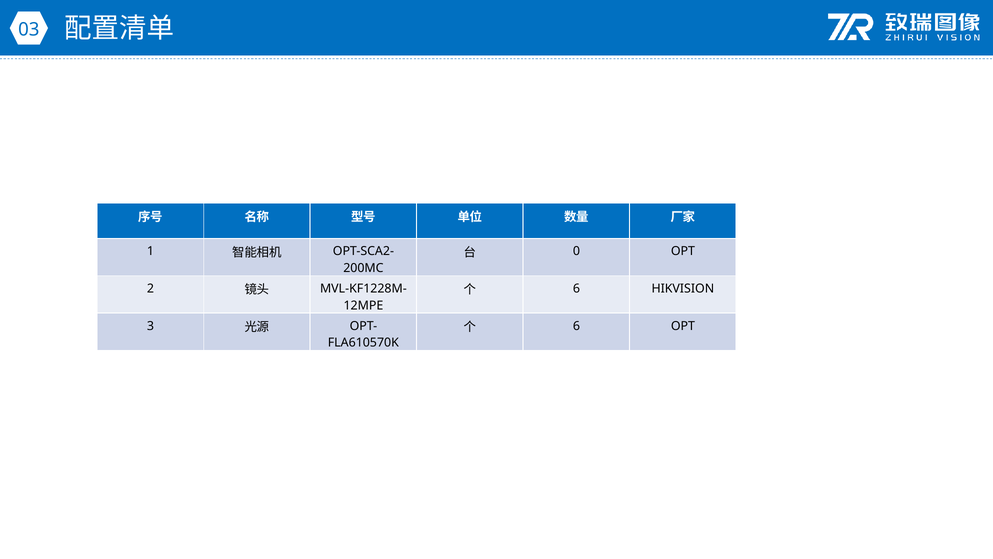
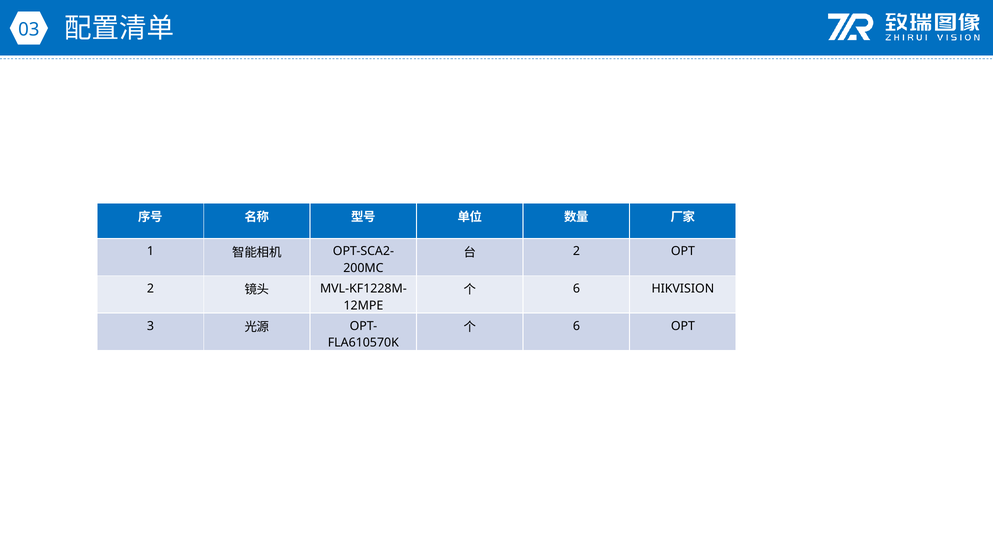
0: 0 -> 2 (576, 251)
